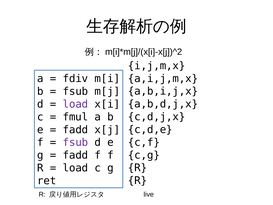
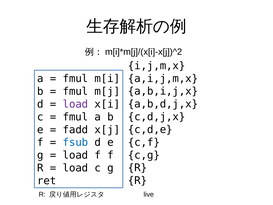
fdiv: fdiv -> fmul (75, 79)
fsub: fsub -> fmul (75, 91)
fsub colour: purple -> blue (75, 142)
fadd: fadd -> load (75, 155)
